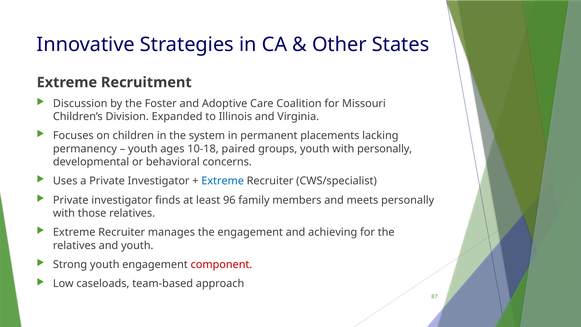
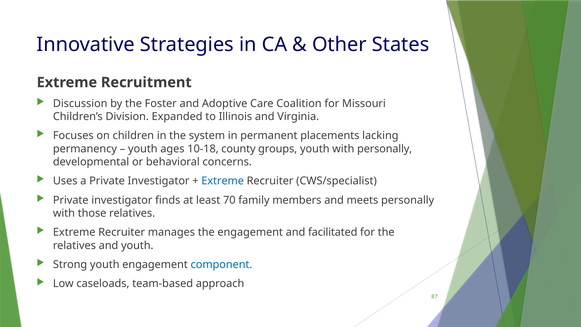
paired: paired -> county (238, 149)
96: 96 -> 70 (229, 200)
achieving: achieving -> facilitated (333, 232)
component colour: red -> blue (221, 264)
